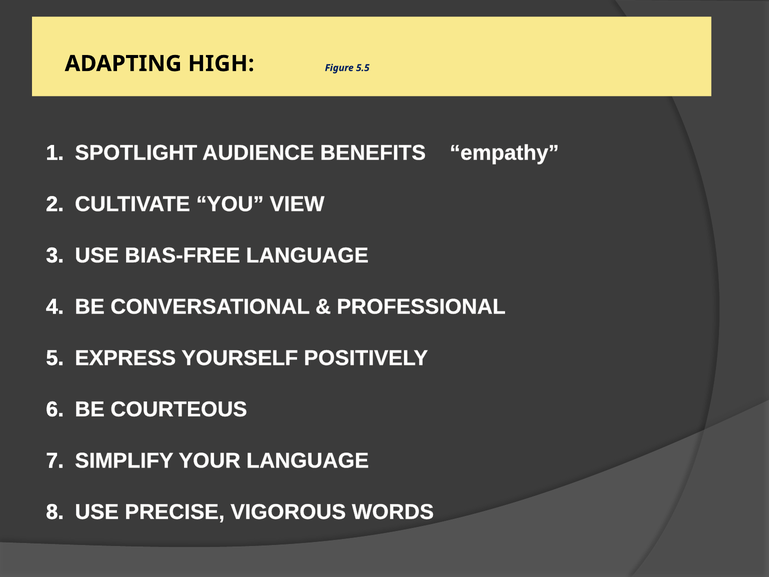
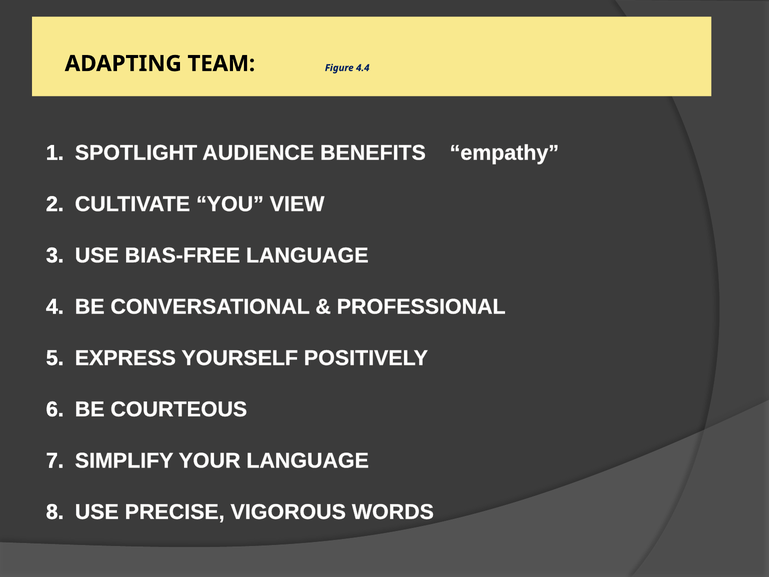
HIGH: HIGH -> TEAM (221, 64)
5.5: 5.5 -> 4.4 (363, 68)
